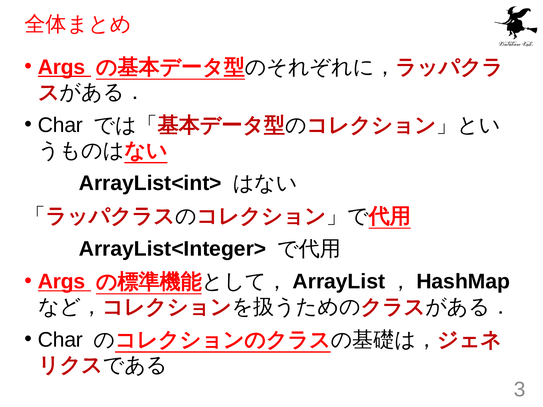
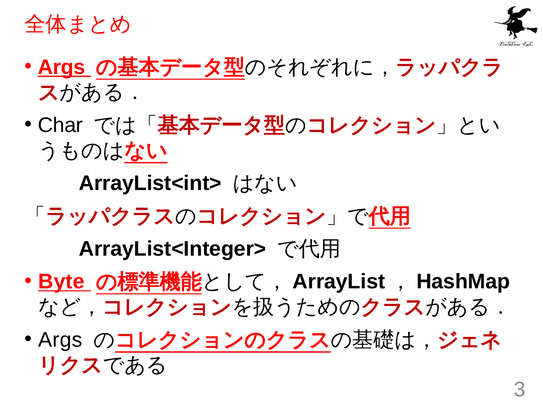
Args: Args -> Byte (61, 282)
Char: Char -> Args (60, 340)
